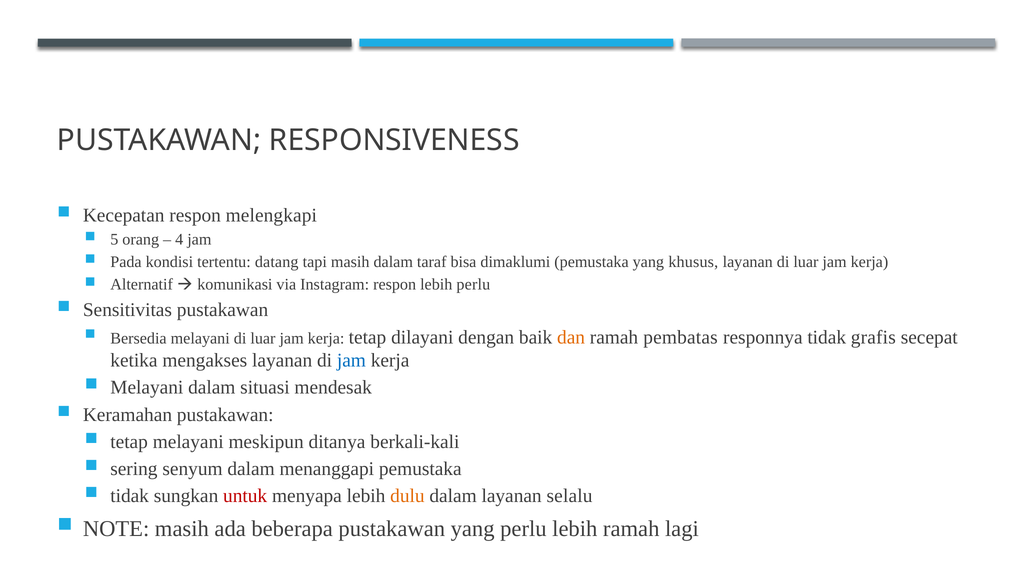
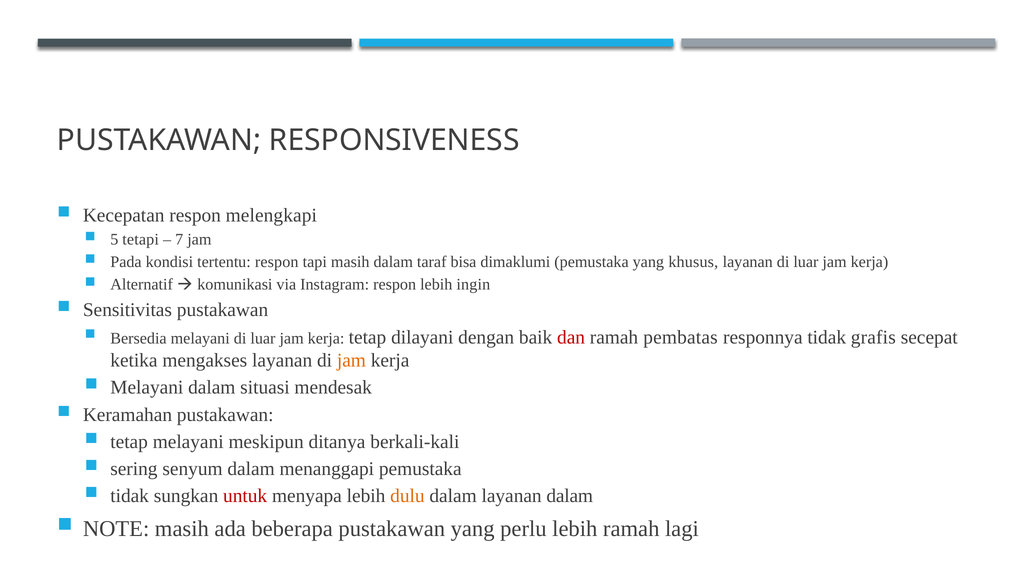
orang: orang -> tetapi (141, 239)
4: 4 -> 7 (179, 239)
tertentu datang: datang -> respon (277, 262)
lebih perlu: perlu -> ingin (473, 285)
dan colour: orange -> red (571, 337)
jam colour: blue -> orange (351, 360)
layanan selalu: selalu -> dalam (570, 496)
